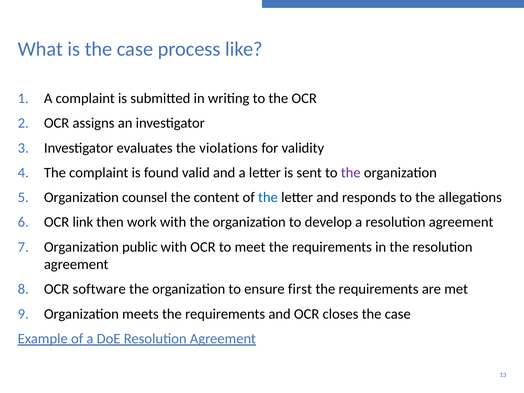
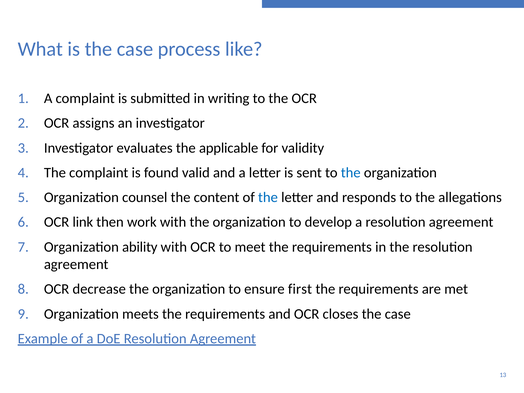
violations: violations -> applicable (229, 148)
the colour: purple -> blue (351, 173)
public: public -> ability (140, 247)
software: software -> decrease (99, 289)
